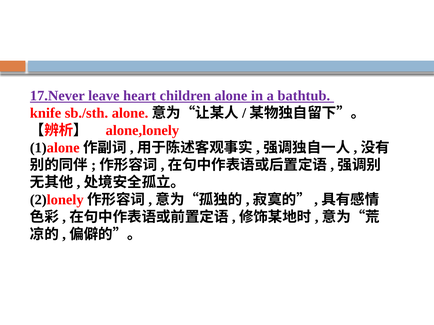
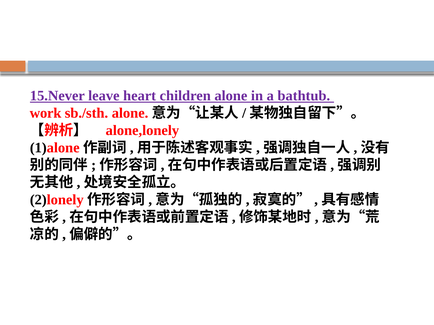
17.Never: 17.Never -> 15.Never (57, 96)
knife: knife -> work (46, 113)
